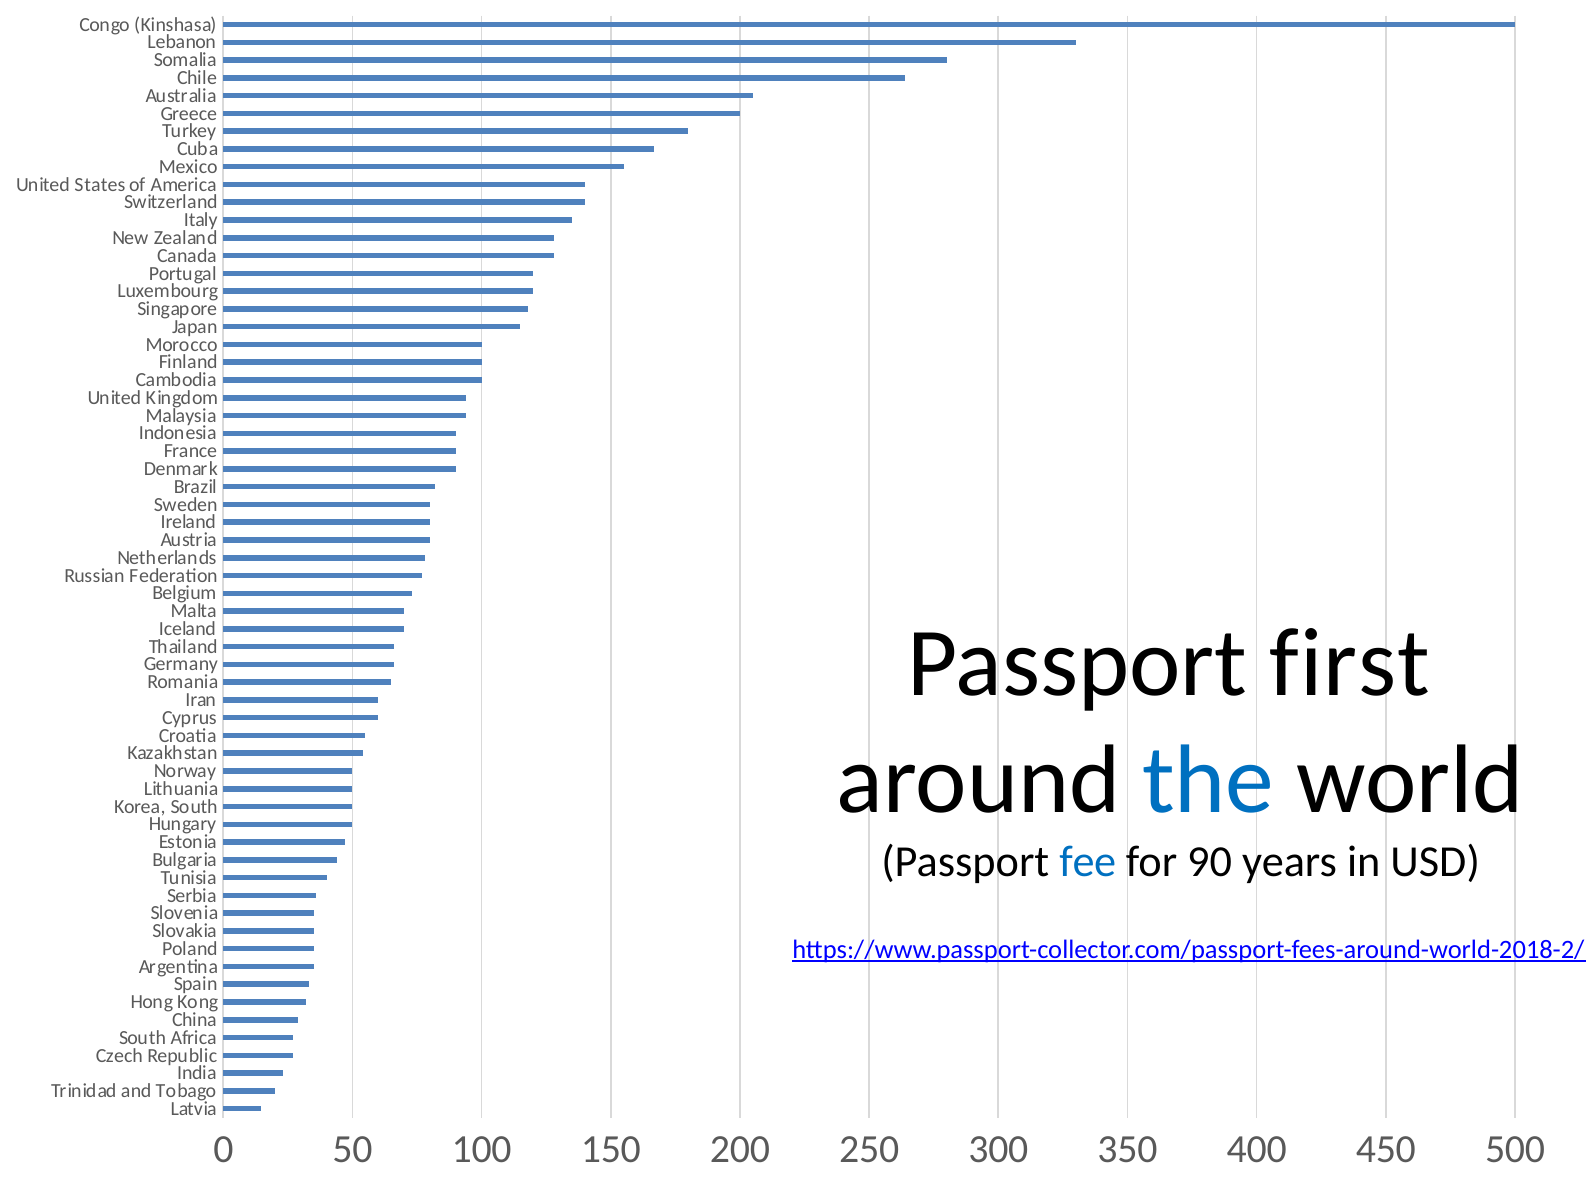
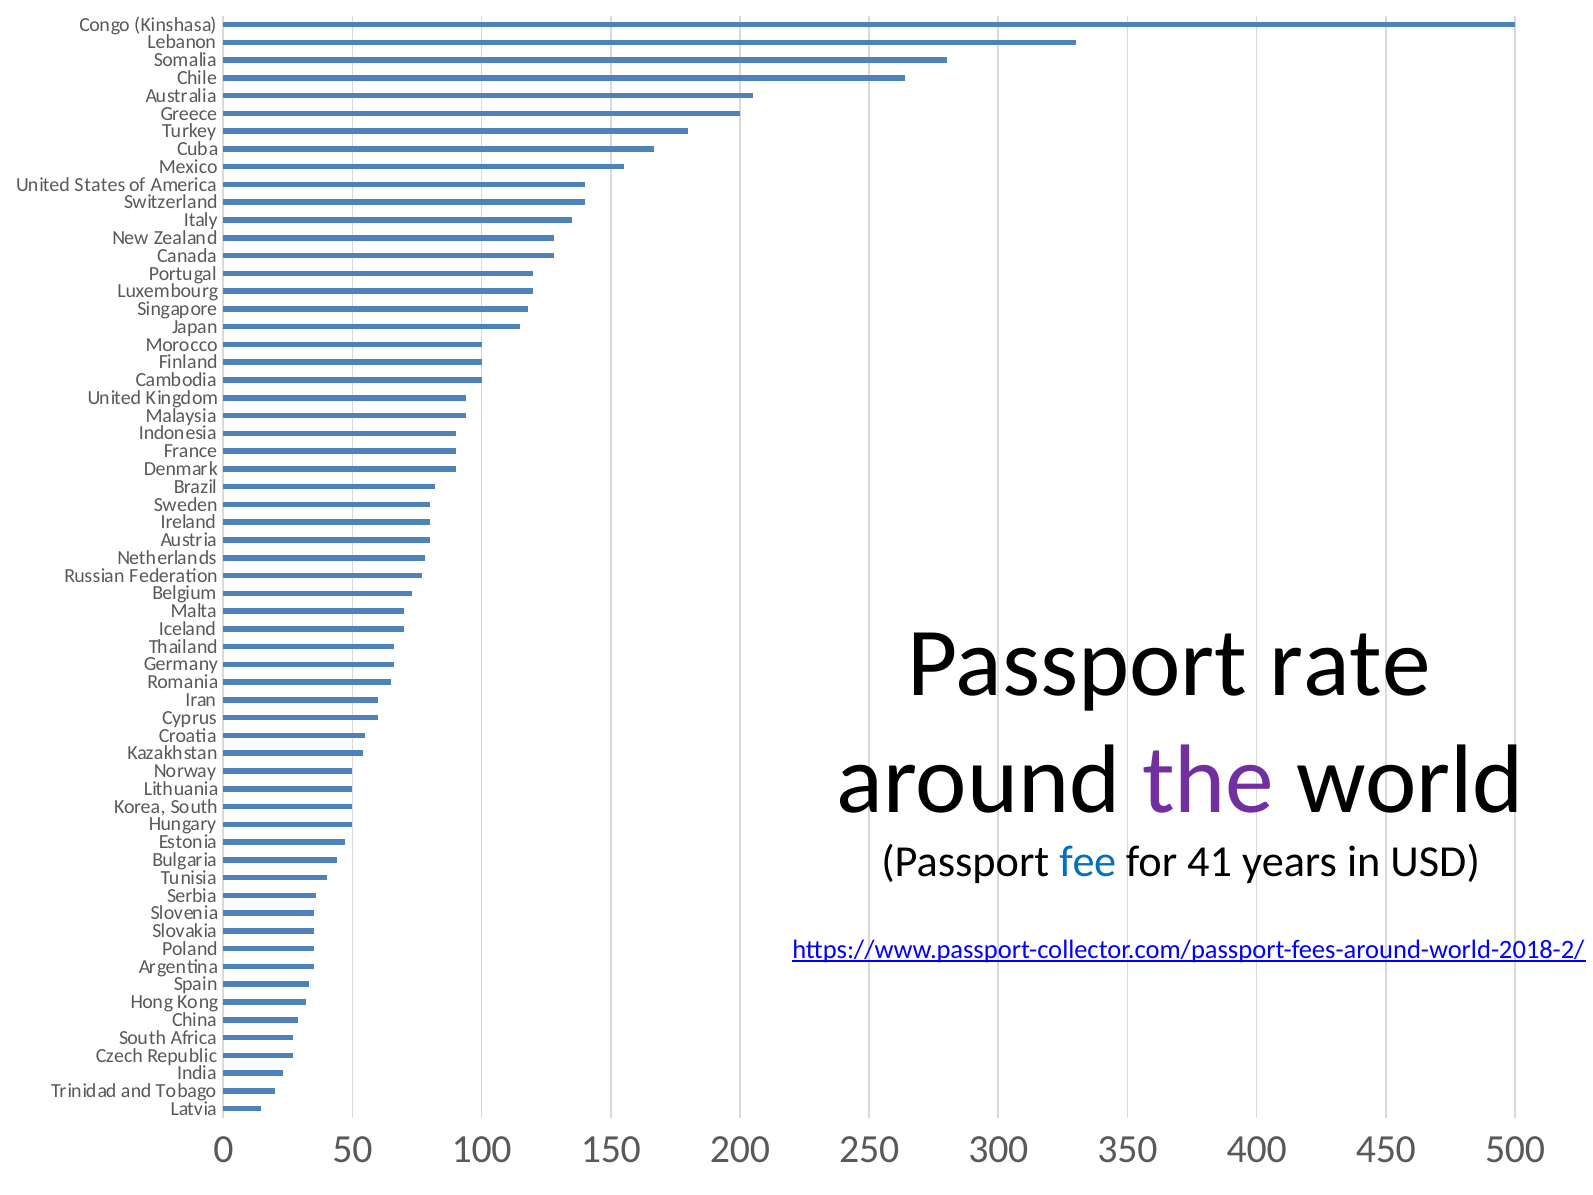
first: first -> rate (1350, 663)
the colour: blue -> purple (1208, 780)
90: 90 -> 41 (1210, 862)
